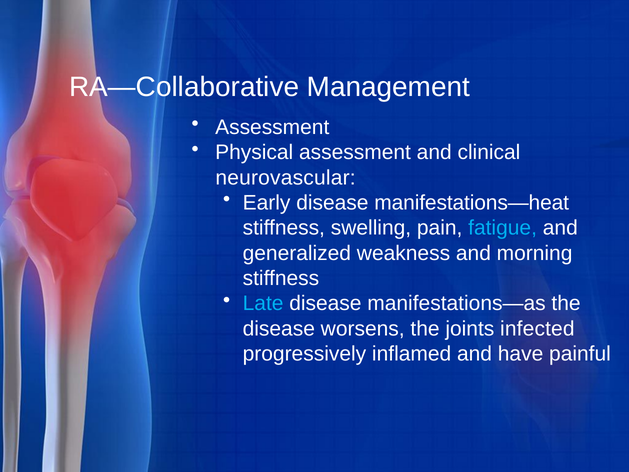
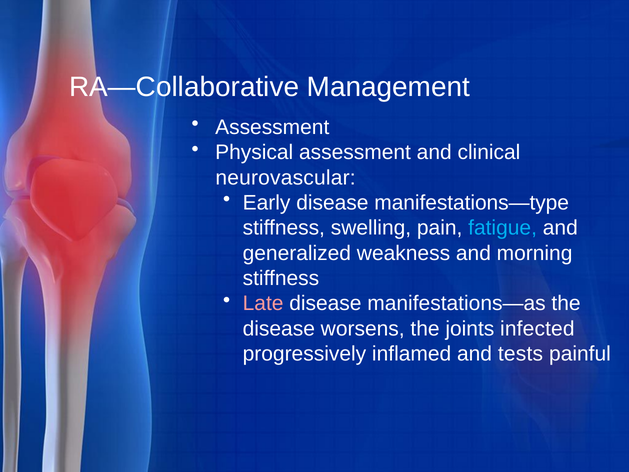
manifestations—heat: manifestations—heat -> manifestations—type (472, 203)
Late colour: light blue -> pink (263, 303)
have: have -> tests (520, 354)
